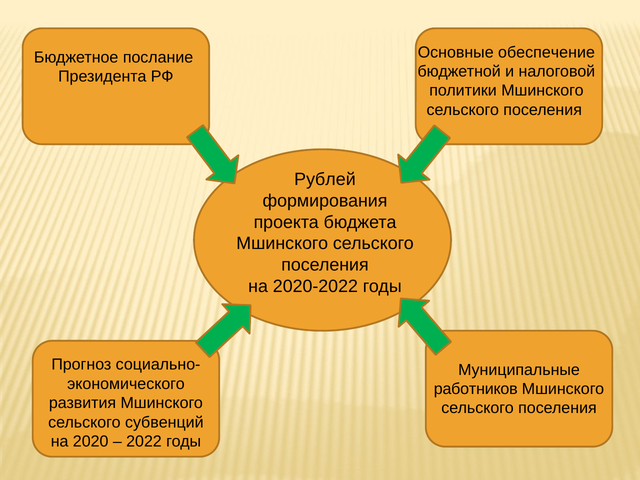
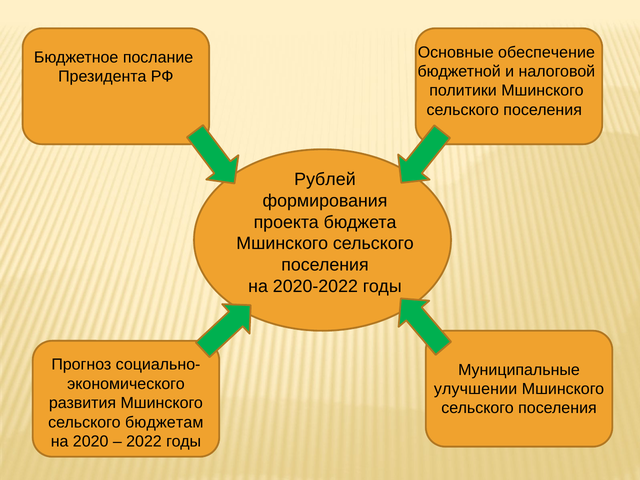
работников: работников -> улучшении (476, 389)
субвенций: субвенций -> бюджетам (164, 422)
